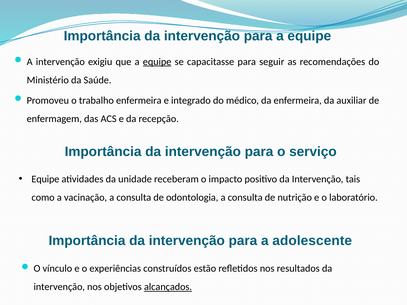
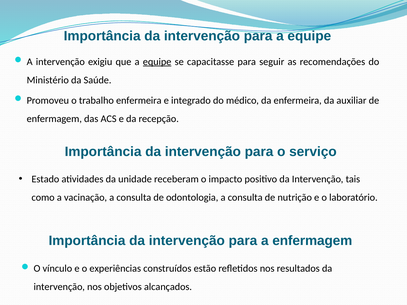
Equipe: Equipe -> Estado (45, 179)
a adolescente: adolescente -> enfermagem (312, 241)
alcançados underline: present -> none (168, 287)
